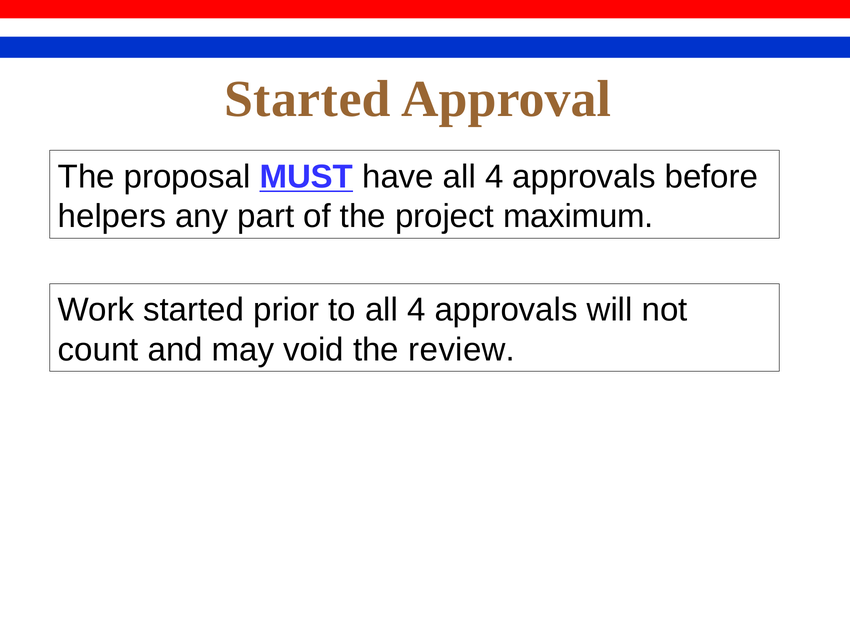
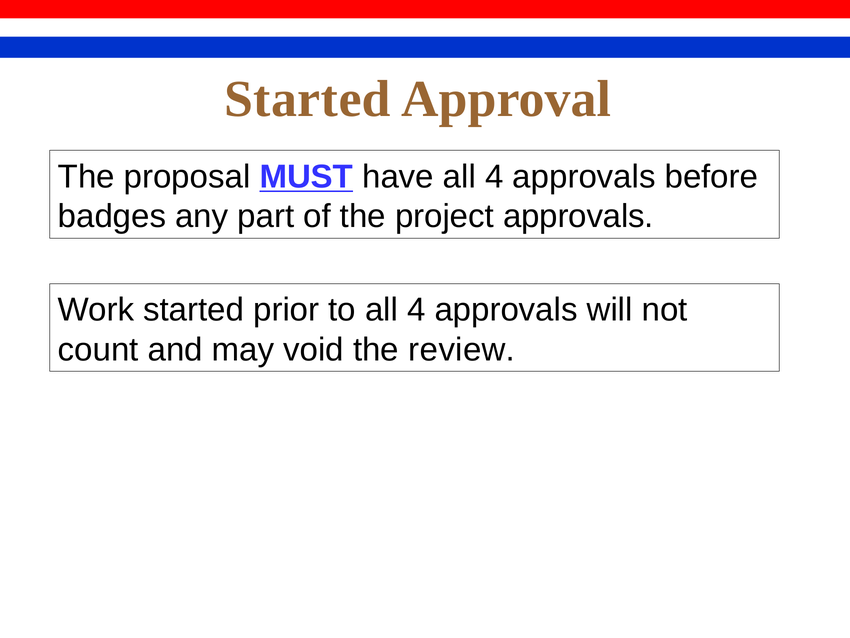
helpers: helpers -> badges (112, 216)
project maximum: maximum -> approvals (578, 216)
